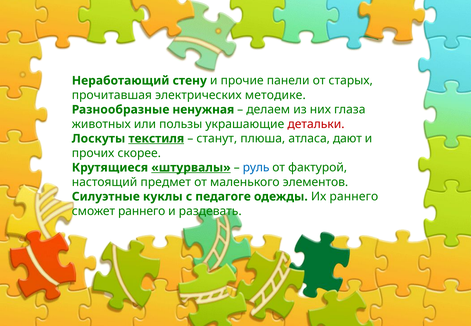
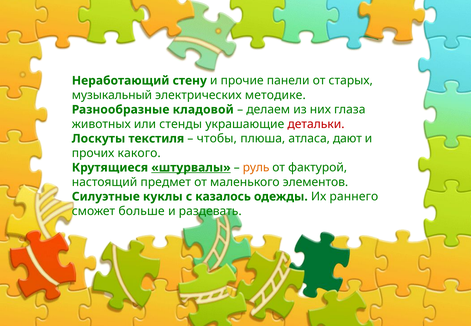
прочитавшая: прочитавшая -> музыкальный (112, 95)
ненужная: ненужная -> кладовой (203, 110)
пользы: пользы -> стенды (181, 124)
текстиля underline: present -> none (156, 139)
станут: станут -> чтобы (217, 139)
скорее: скорее -> какого (139, 153)
руль colour: blue -> orange (256, 168)
педагоге: педагоге -> казалось (223, 197)
сможет раннего: раннего -> больше (142, 211)
